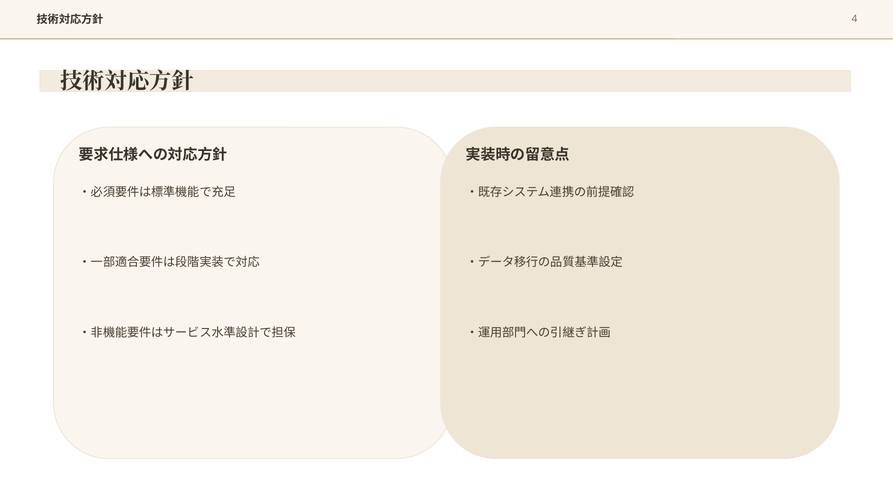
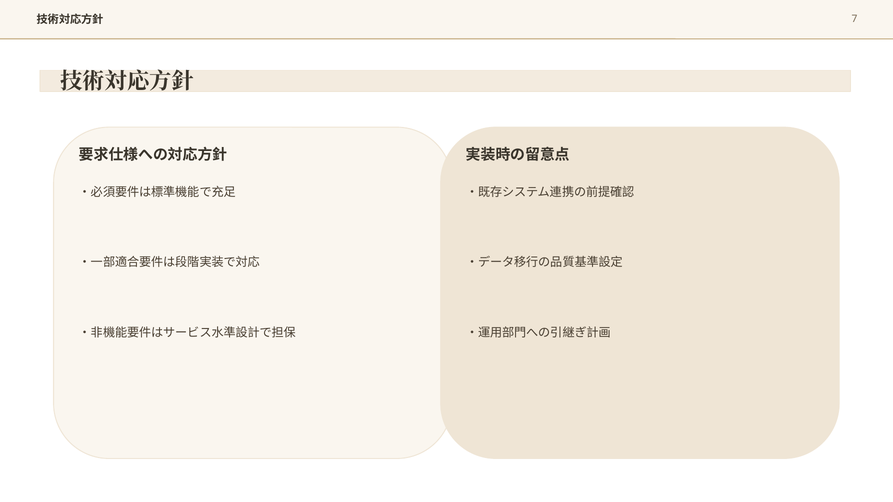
4: 4 -> 7 (854, 19)
